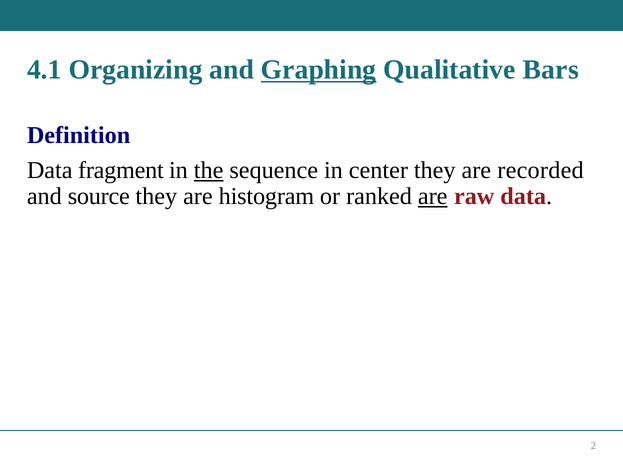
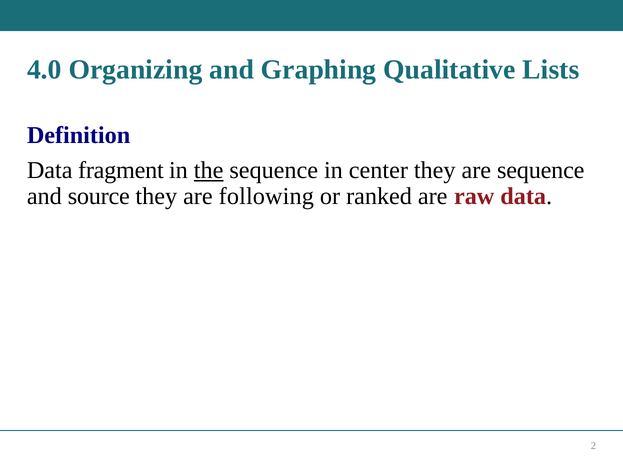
4.1: 4.1 -> 4.0 (44, 70)
Graphing underline: present -> none (319, 70)
Bars: Bars -> Lists (551, 70)
are recorded: recorded -> sequence (541, 170)
histogram: histogram -> following (266, 196)
are underline: present -> none (433, 196)
